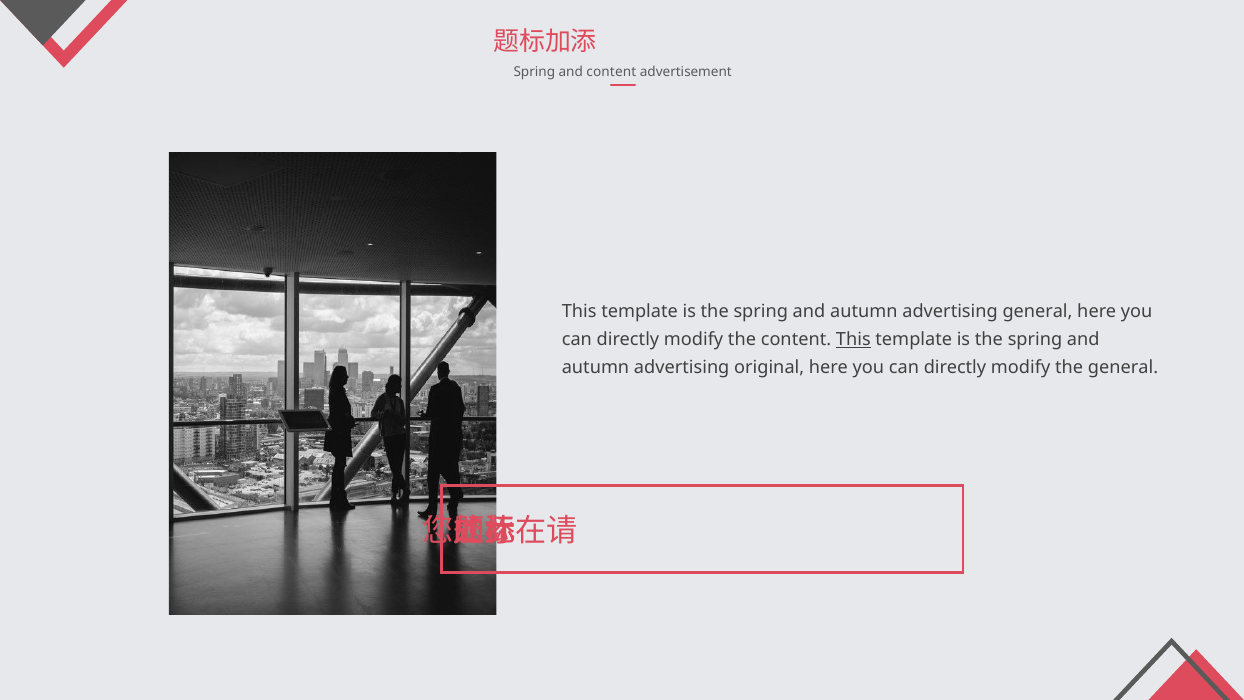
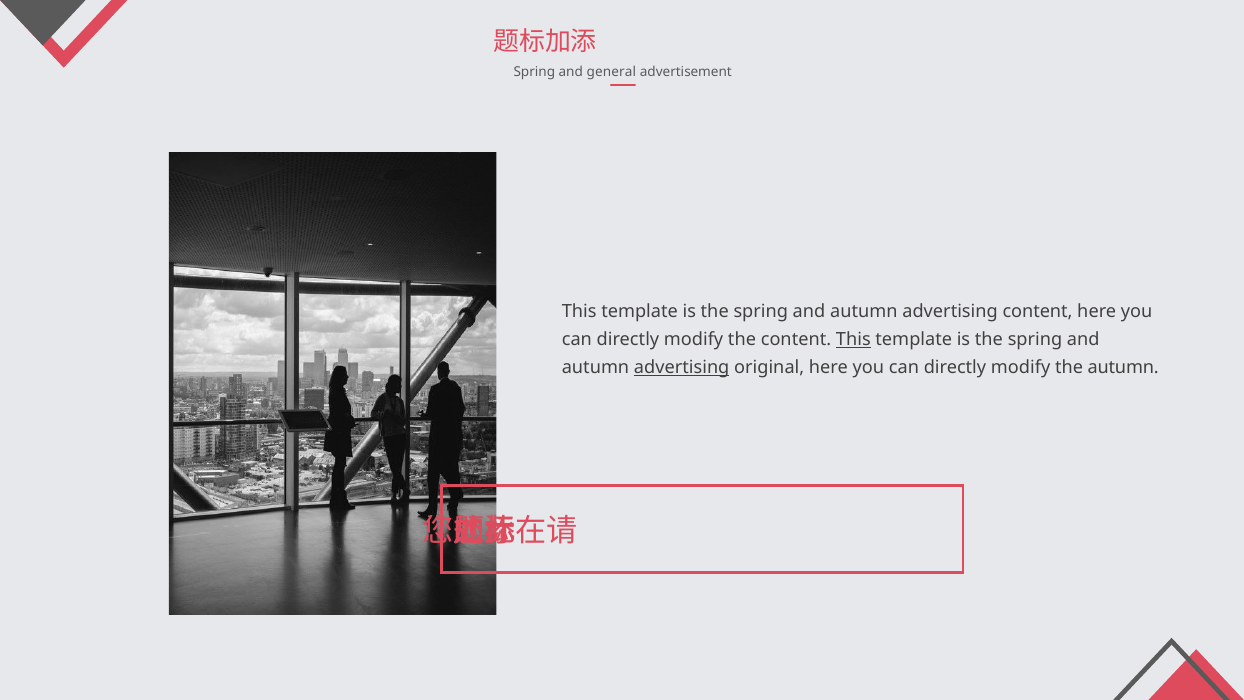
and content: content -> general (611, 72)
advertising general: general -> content (1038, 311)
advertising underline: none -> present (682, 368)
the general: general -> autumn (1123, 368)
